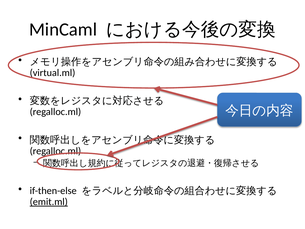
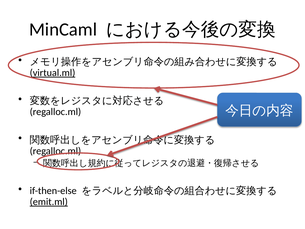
virtual.ml underline: none -> present (53, 73)
